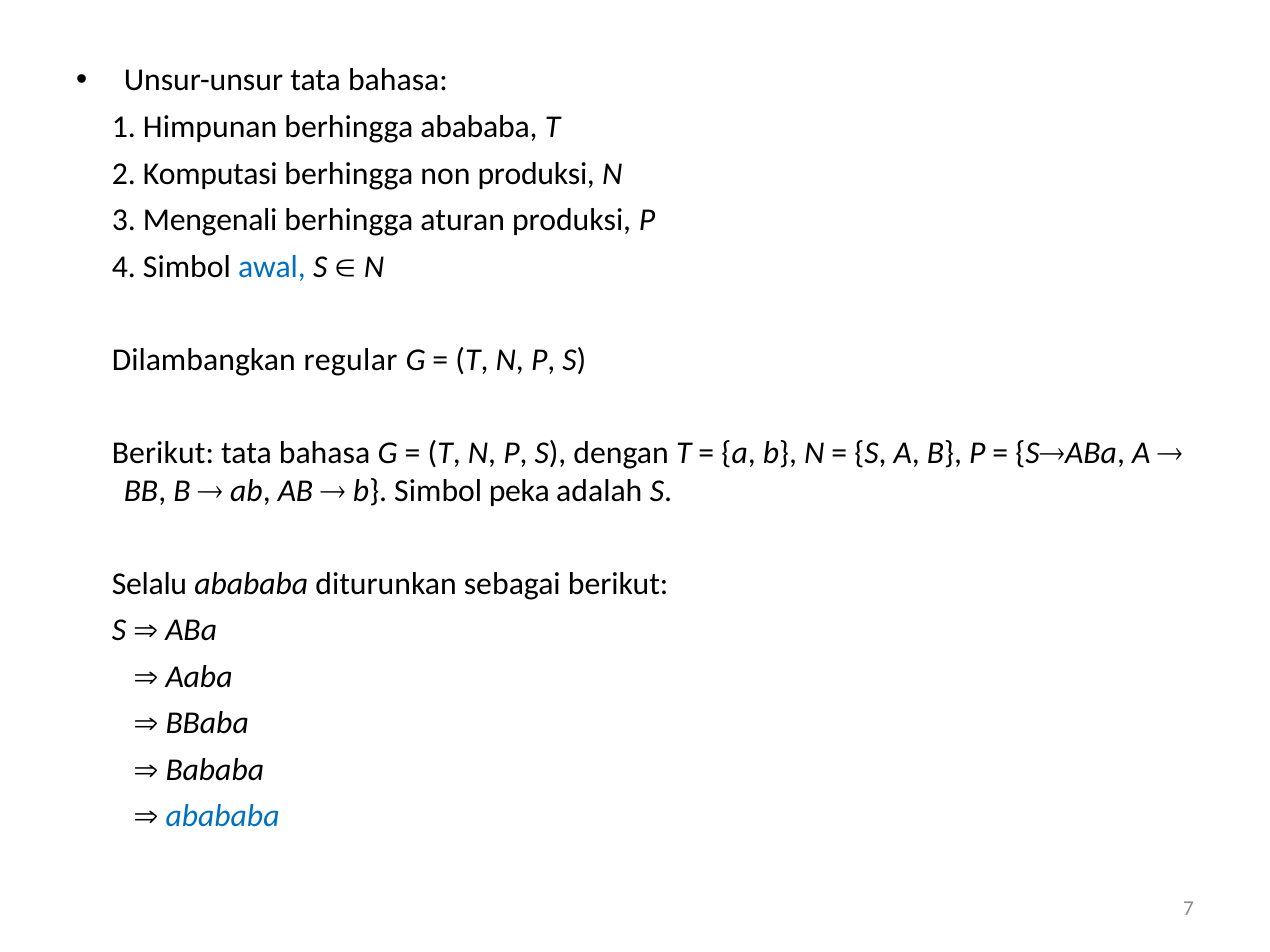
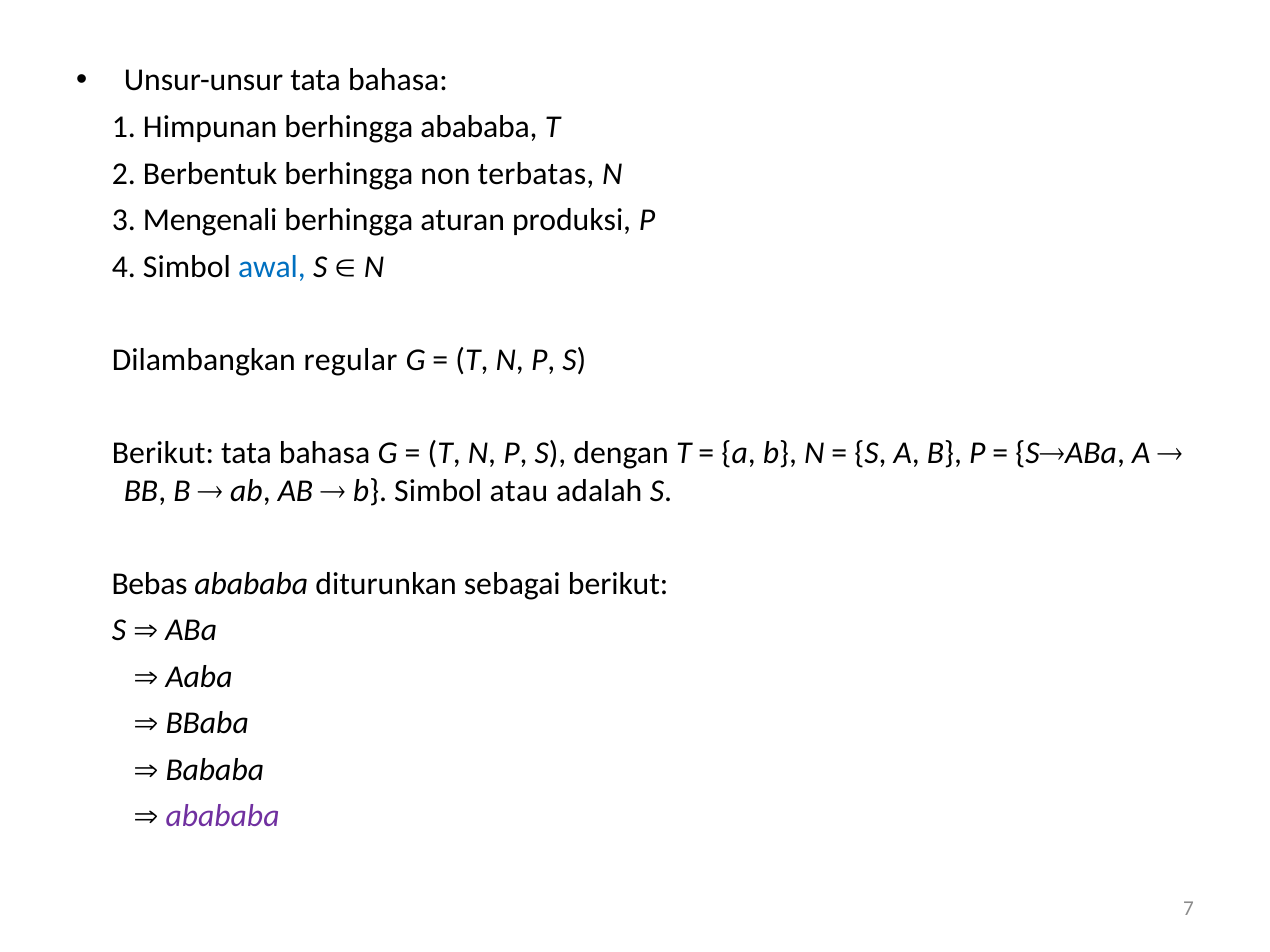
Komputasi: Komputasi -> Berbentuk (210, 174)
non produksi: produksi -> terbatas (536, 174)
peka: peka -> atau (519, 491)
Selalu: Selalu -> Bebas (150, 584)
abababa colour: blue -> purple (223, 817)
